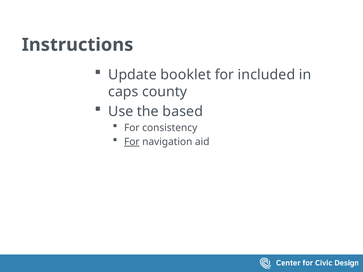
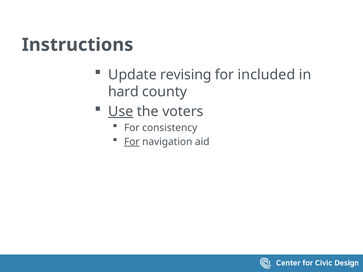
booklet: booklet -> revising (186, 75)
caps: caps -> hard (123, 92)
Use underline: none -> present (121, 112)
based: based -> voters (183, 112)
